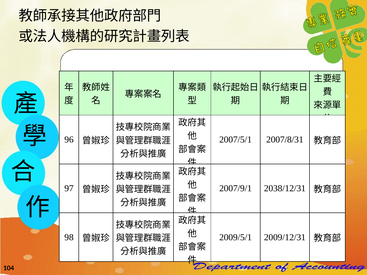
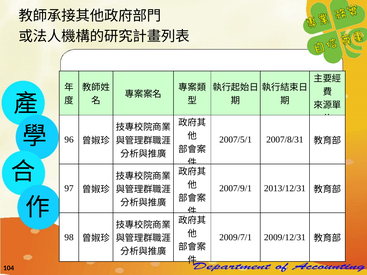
2038/12/31: 2038/12/31 -> 2013/12/31 (285, 189)
2009/5/1: 2009/5/1 -> 2009/7/1 (236, 237)
